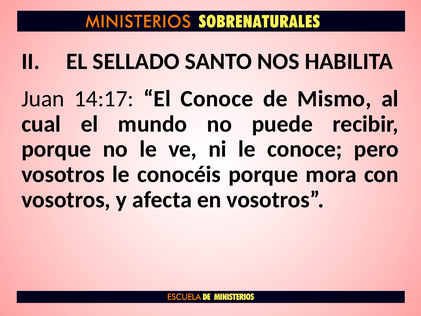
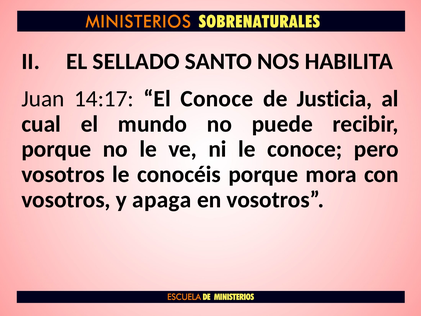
Mismo: Mismo -> Justicia (335, 99)
afecta: afecta -> apaga (162, 200)
